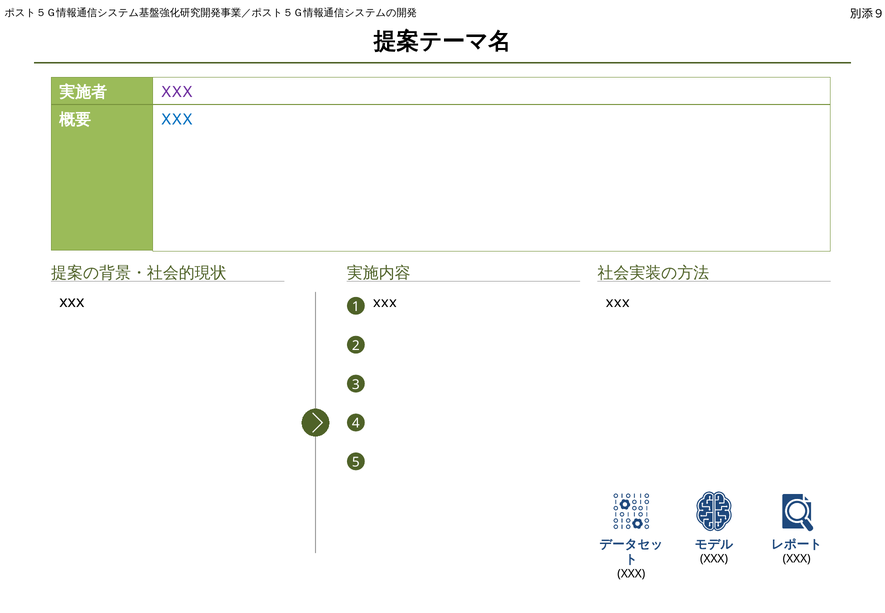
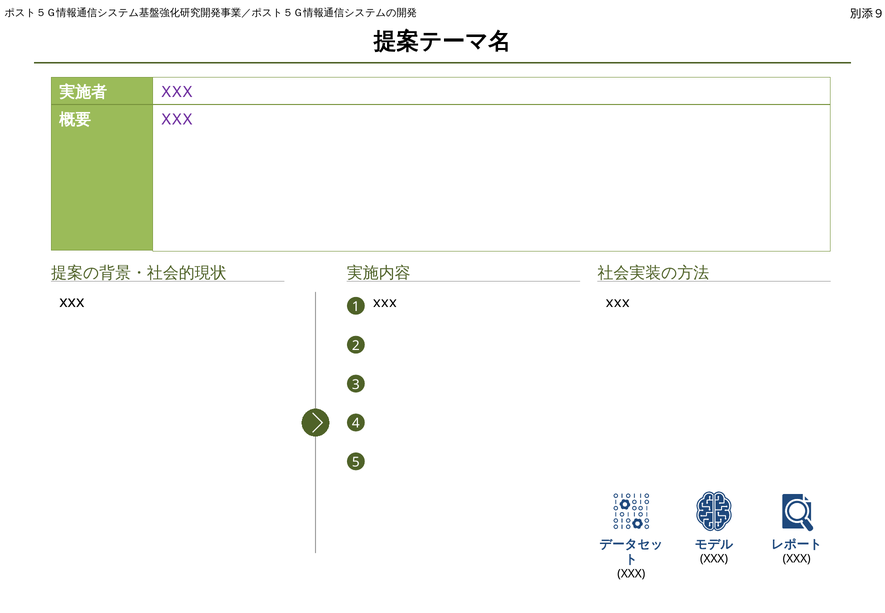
XXX colour: blue -> purple (177, 119)
